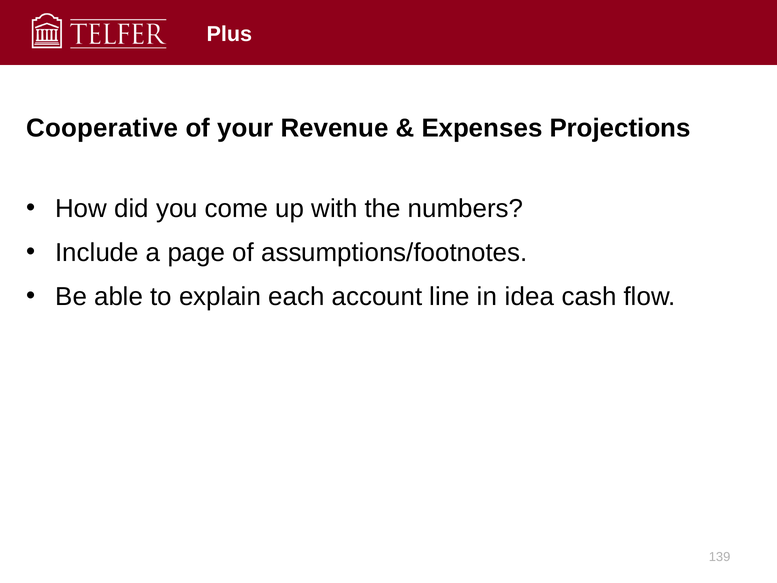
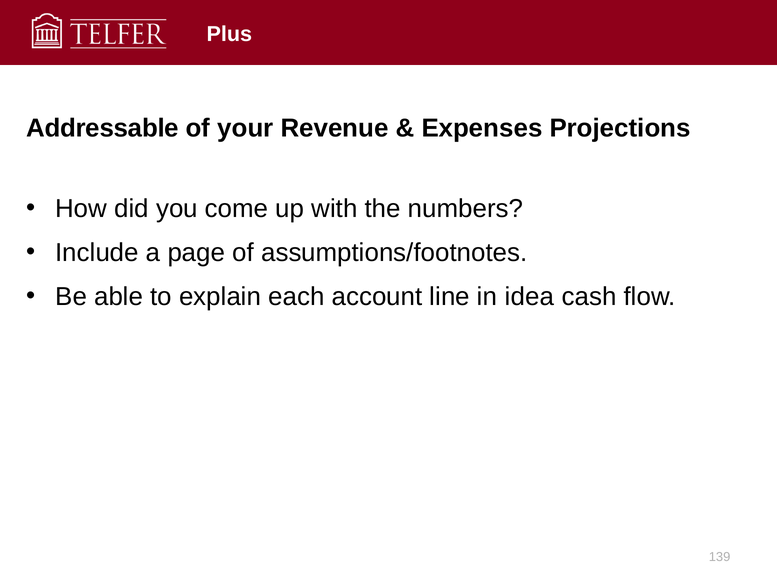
Cooperative: Cooperative -> Addressable (102, 128)
